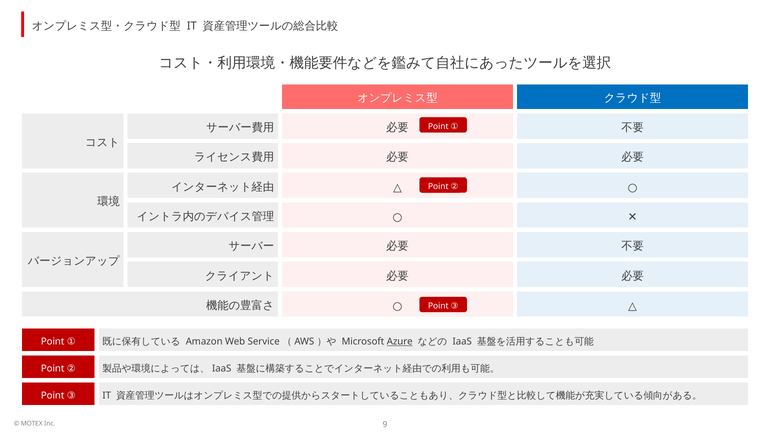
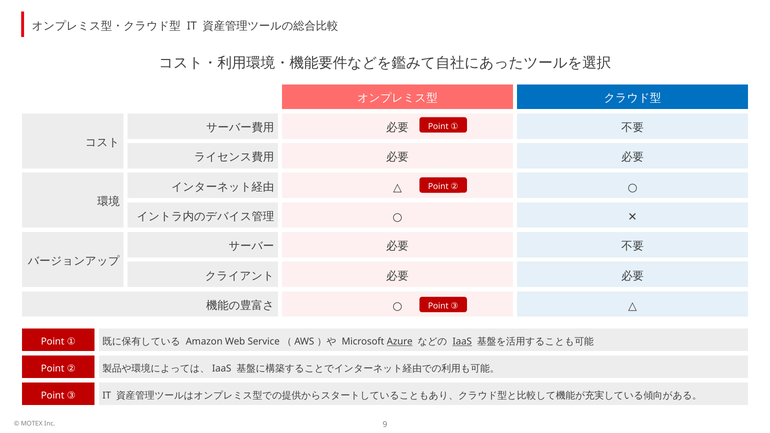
IaaS underline: none -> present (462, 342)
